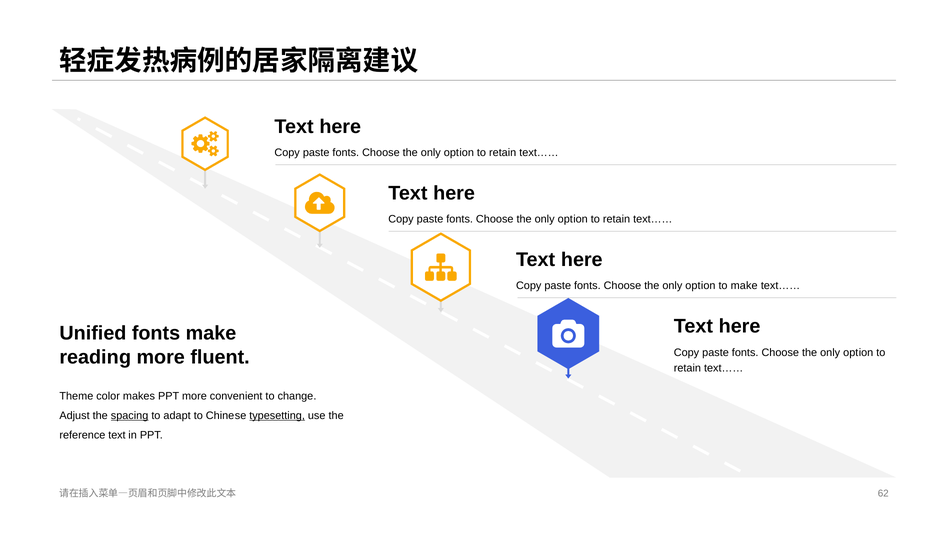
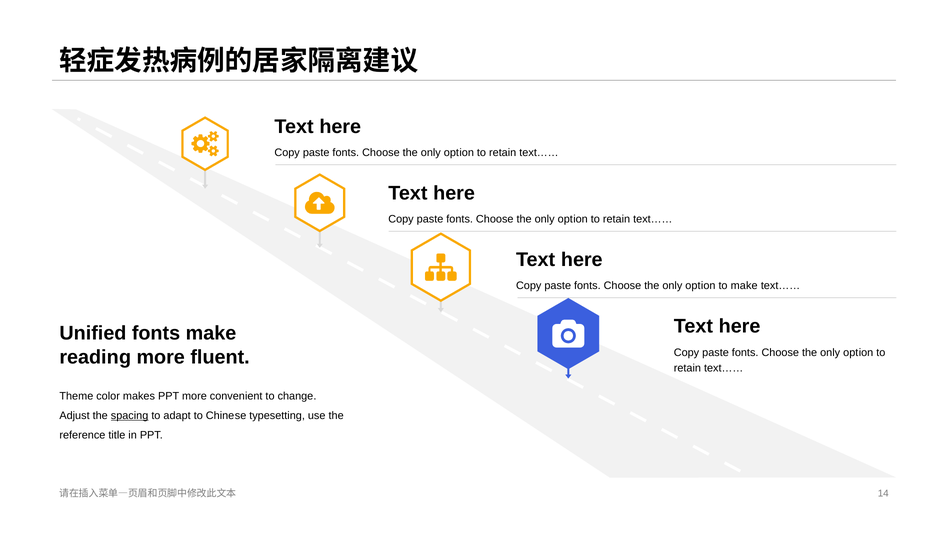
typesetting underline: present -> none (277, 416)
reference text: text -> title (117, 435)
62: 62 -> 14 (883, 494)
